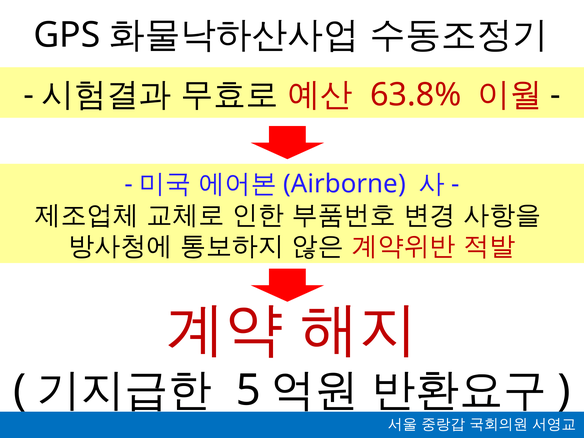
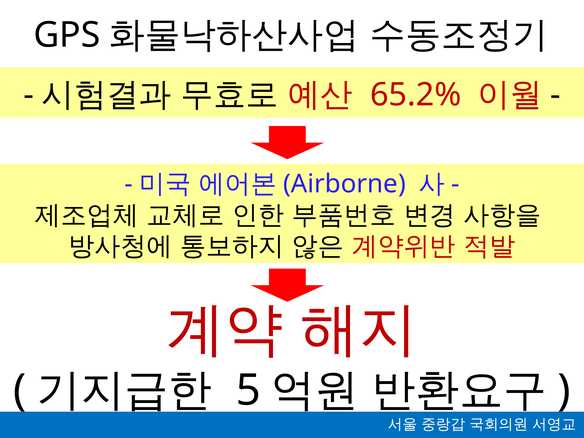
63.8%: 63.8% -> 65.2% (416, 95)
